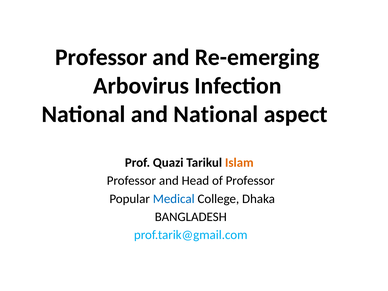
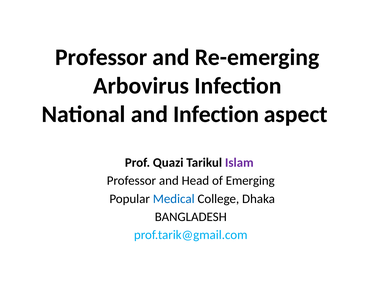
and National: National -> Infection (216, 114)
Islam colour: orange -> purple (239, 163)
of Professor: Professor -> Emerging (250, 181)
